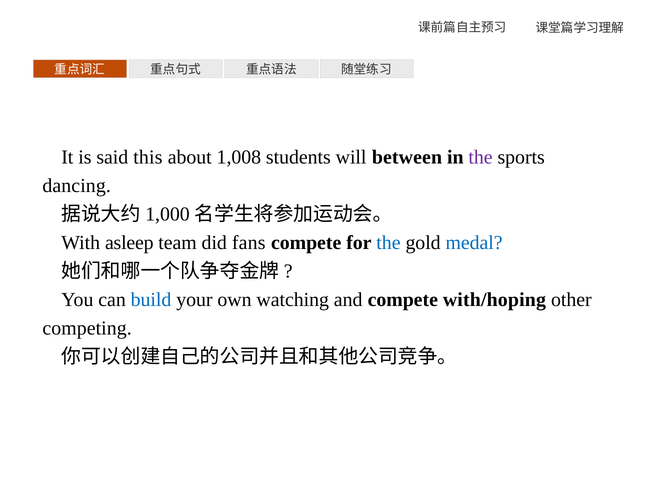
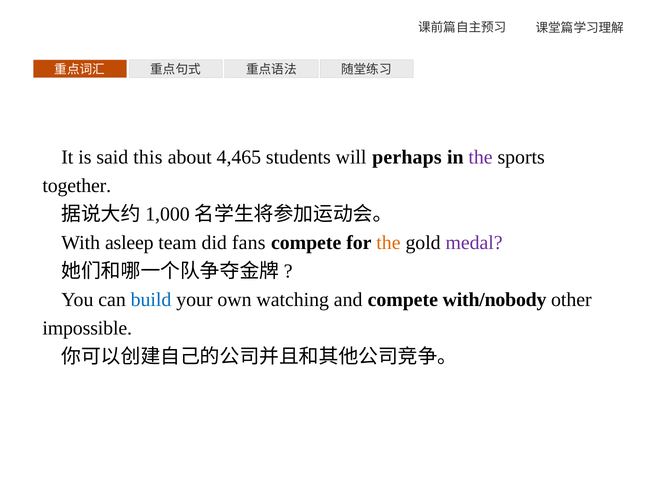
1,008: 1,008 -> 4,465 (239, 157)
between: between -> perhaps (407, 157)
dancing: dancing -> together (77, 185)
the colour: blue -> orange (388, 243)
medal colour: blue -> purple (474, 243)
with/hoping: with/hoping -> with/nobody (495, 300)
competing: competing -> impossible (87, 328)
